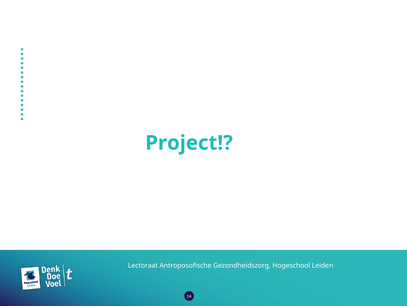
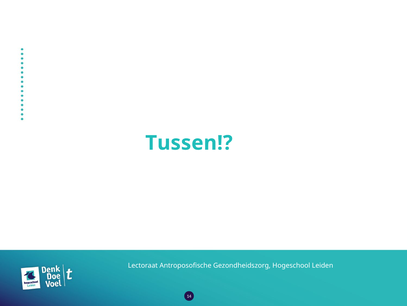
Project: Project -> Tussen (189, 143)
